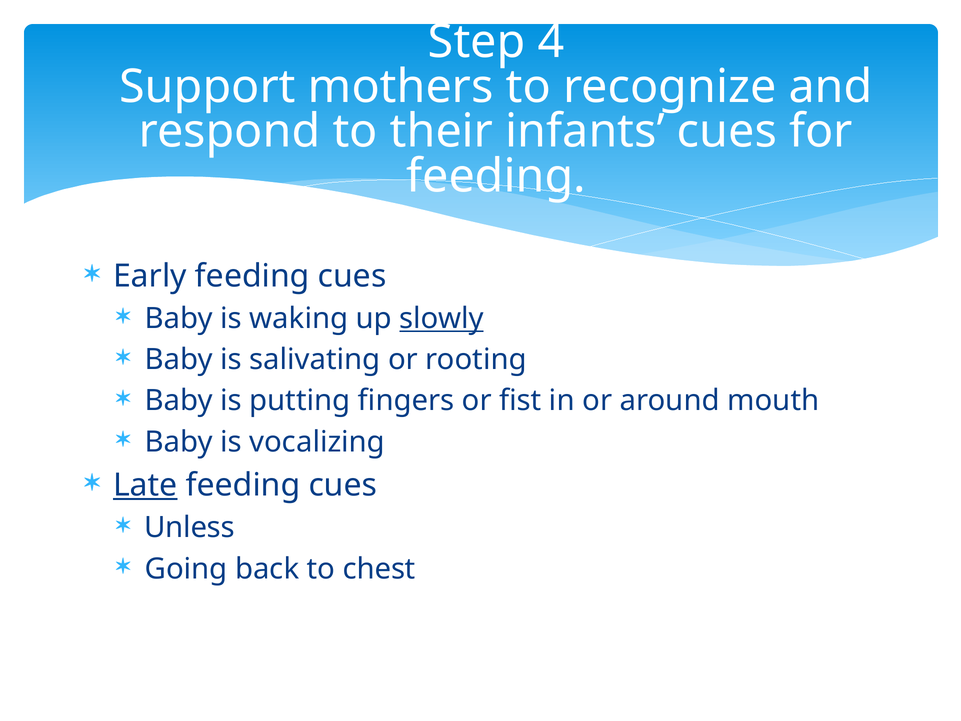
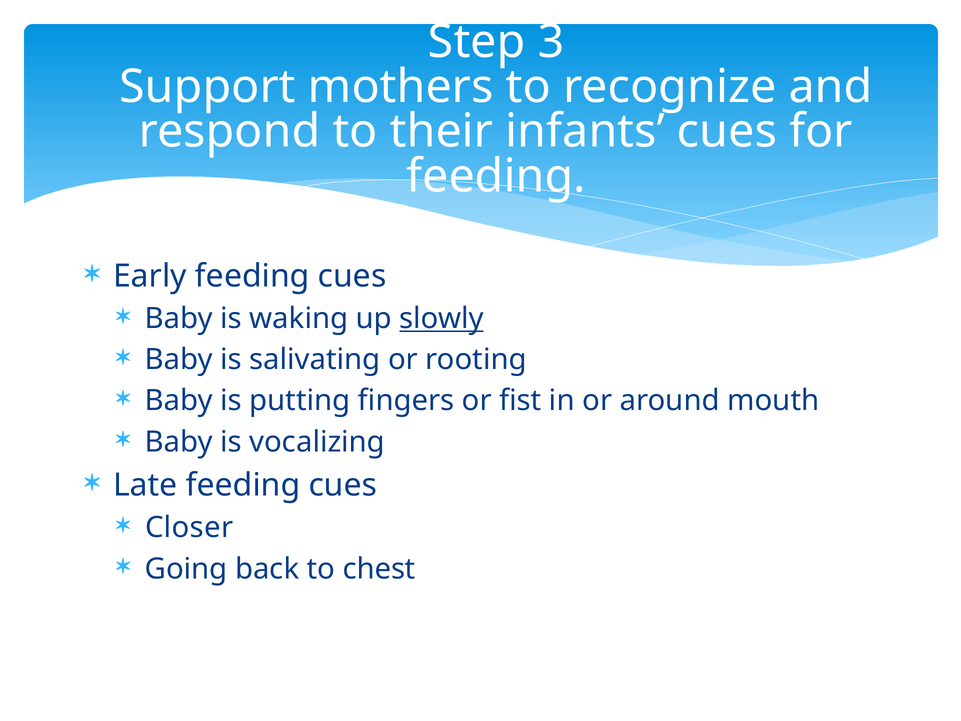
4: 4 -> 3 (551, 42)
Late underline: present -> none (145, 485)
Unless: Unless -> Closer (189, 528)
